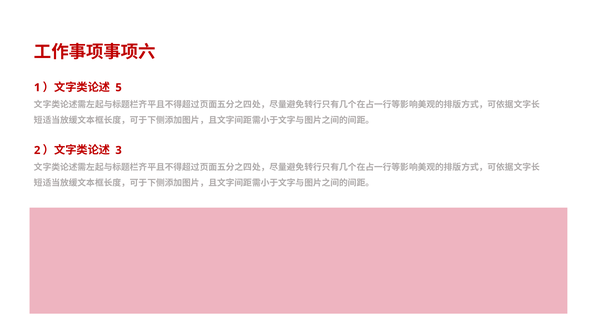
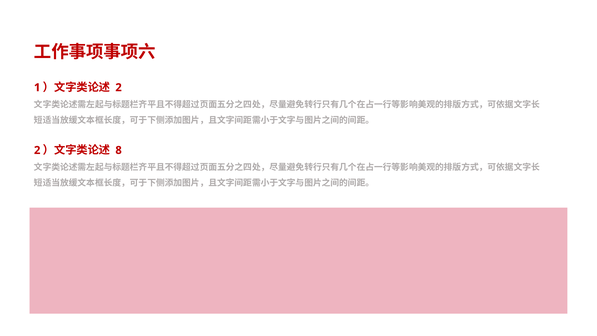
5: 5 -> 2 (119, 87)
3: 3 -> 8 (119, 150)
